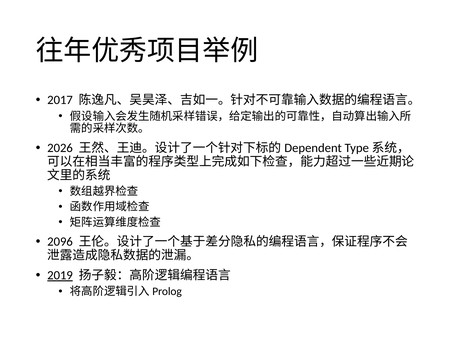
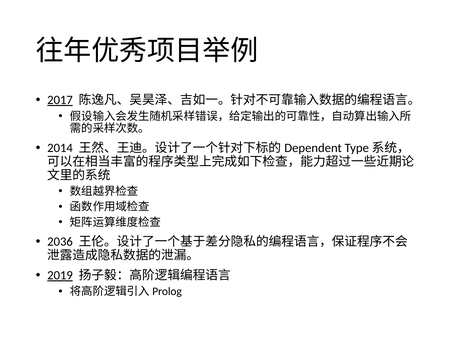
2017 underline: none -> present (60, 100)
2026: 2026 -> 2014 (60, 148)
2096: 2096 -> 2036 (60, 241)
